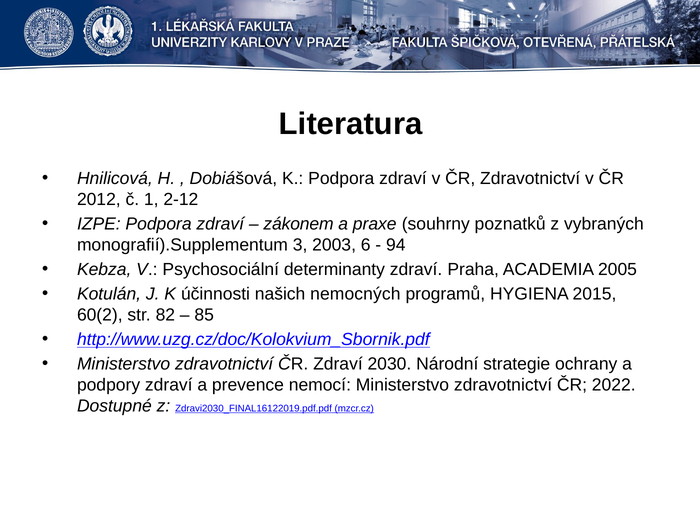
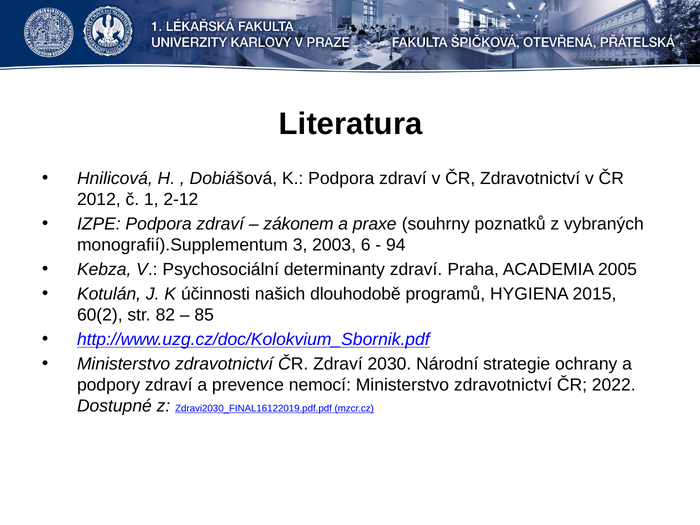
nemocných: nemocných -> dlouhodobě (355, 294)
